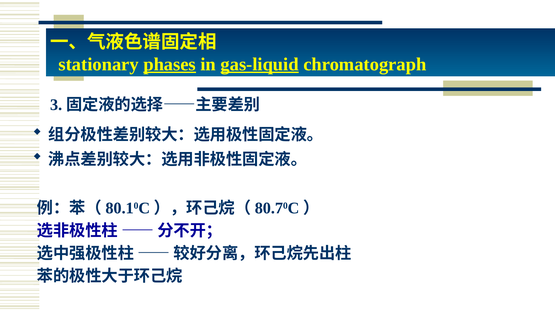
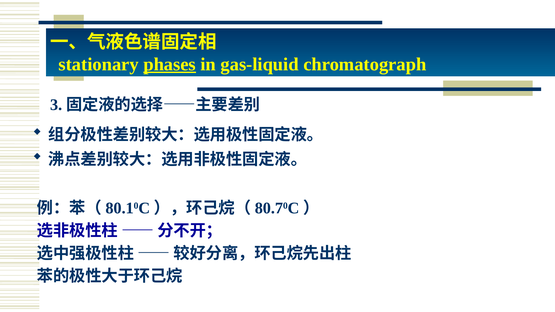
gas-liquid underline: present -> none (260, 64)
